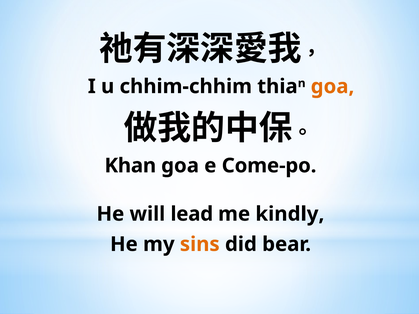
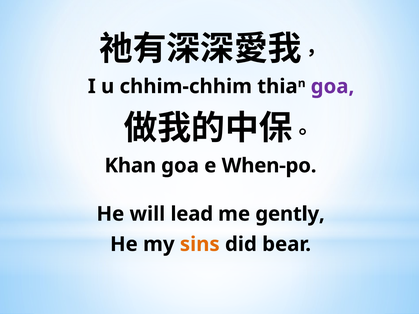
goa colour: orange -> purple (333, 87)
Come-po: Come-po -> When-po (269, 166)
kindly: kindly -> gently (290, 214)
